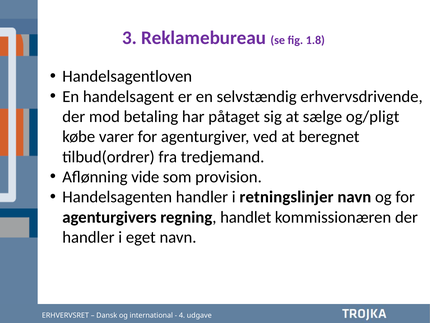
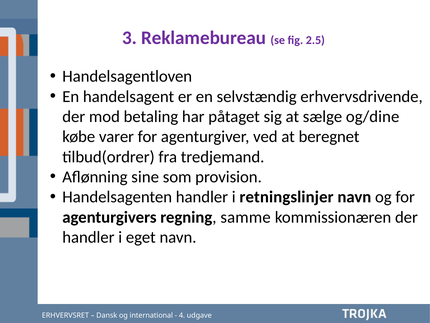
1.8: 1.8 -> 2.5 (315, 40)
og/pligt: og/pligt -> og/dine (373, 117)
vide: vide -> sine (145, 177)
handlet: handlet -> samme (246, 217)
